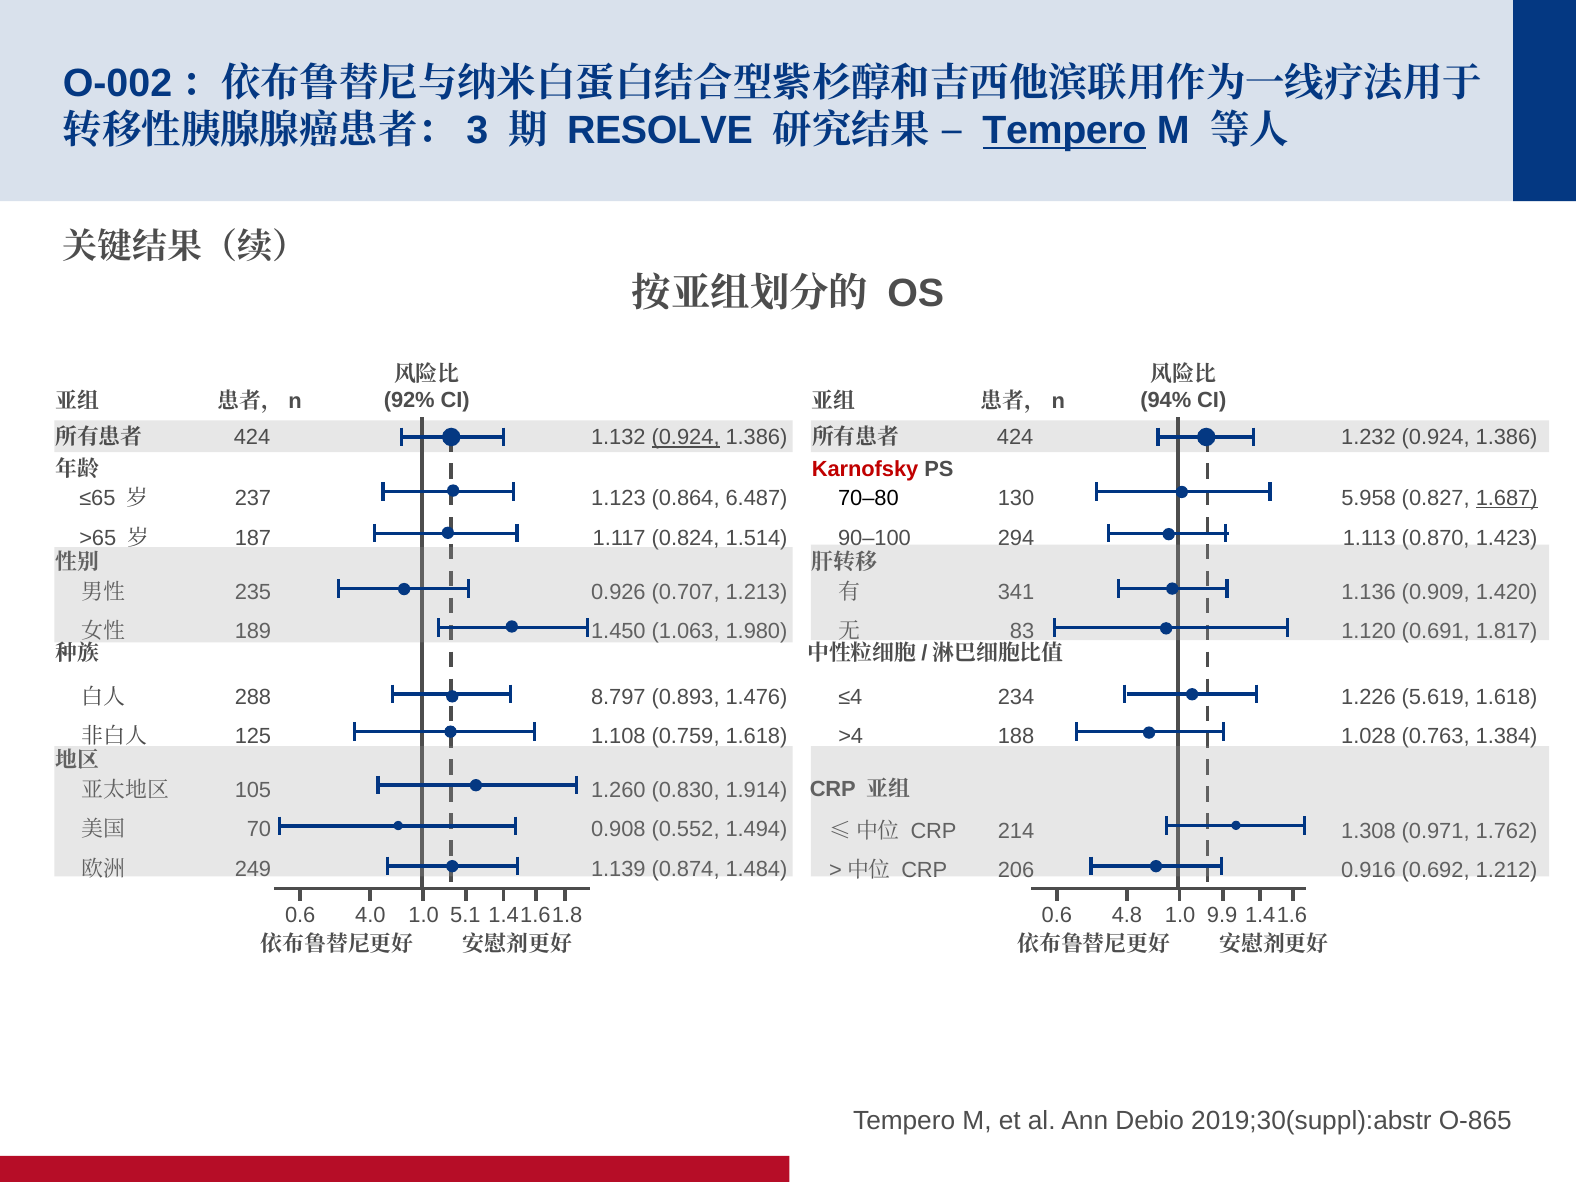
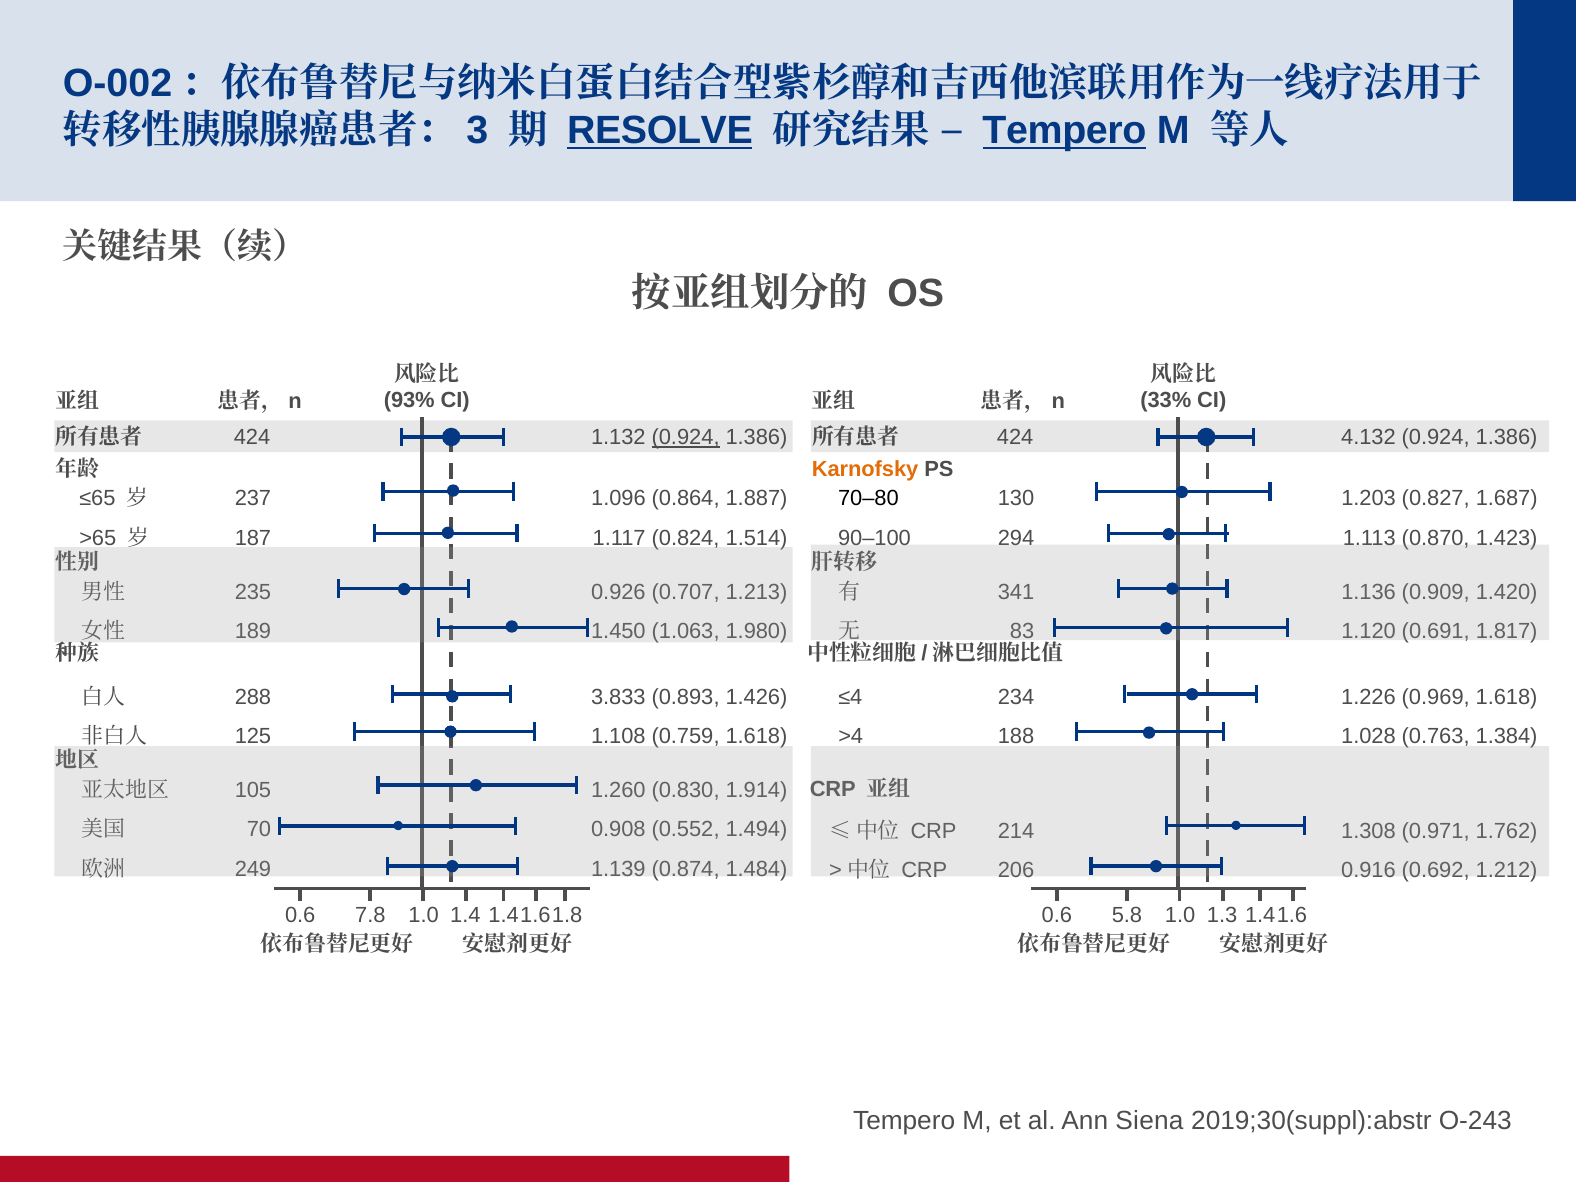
RESOLVE underline: none -> present (660, 131)
92%: 92% -> 93% (409, 401)
94%: 94% -> 33% (1166, 401)
1.232: 1.232 -> 4.132 (1369, 437)
Karnofsky colour: red -> orange (865, 469)
1.123: 1.123 -> 1.096 (618, 498)
6.487: 6.487 -> 1.887 (757, 498)
5.958: 5.958 -> 1.203 (1369, 498)
1.687 underline: present -> none (1507, 498)
8.797: 8.797 -> 3.833 (618, 697)
1.476: 1.476 -> 1.426 (756, 697)
5.619: 5.619 -> 0.969 (1436, 697)
4.0: 4.0 -> 7.8 (370, 915)
5.1: 5.1 -> 1.4 (465, 915)
4.8: 4.8 -> 5.8 (1127, 915)
9.9: 9.9 -> 1.3 (1222, 915)
Debio: Debio -> Siena (1149, 1121)
O-865: O-865 -> O-243 (1475, 1121)
